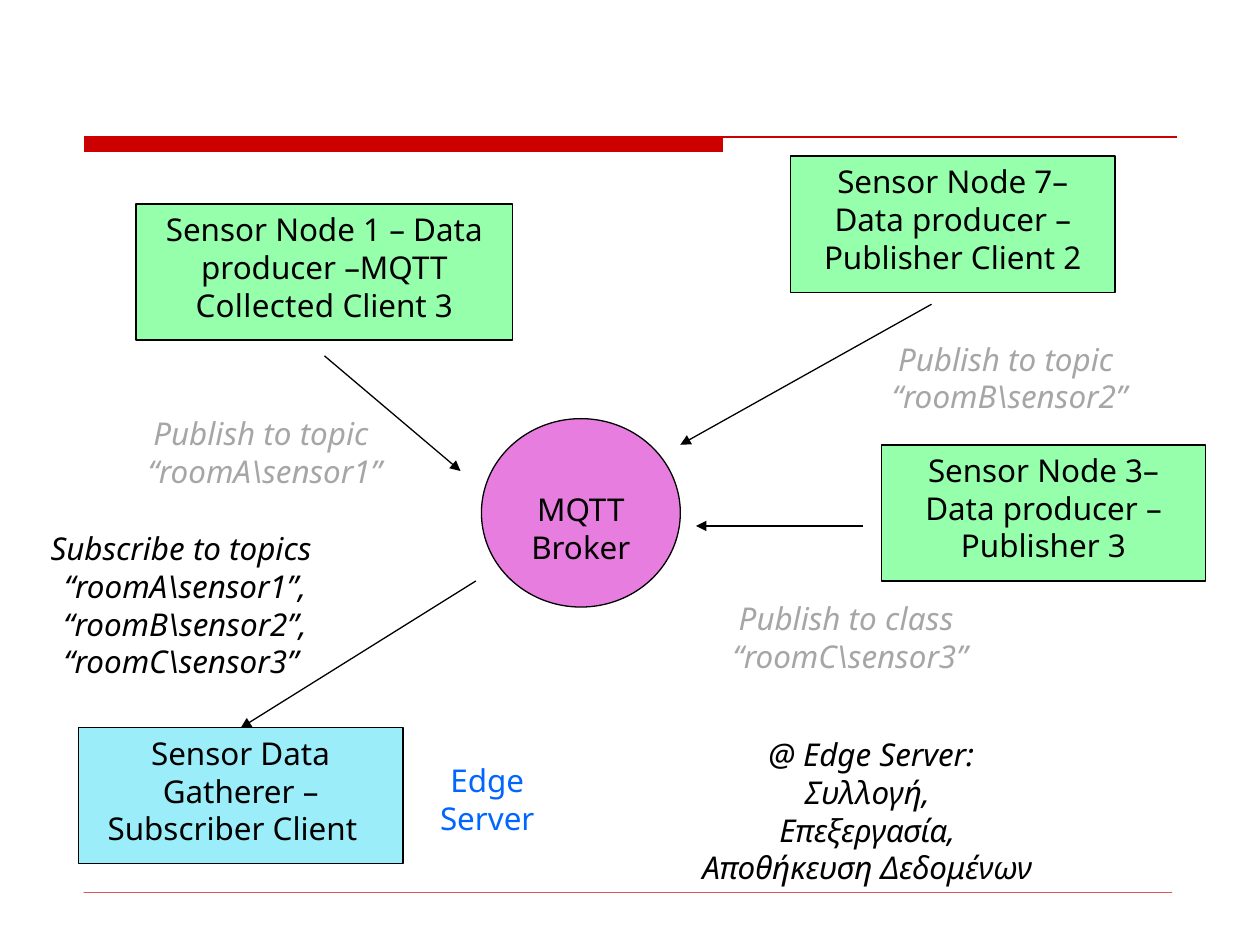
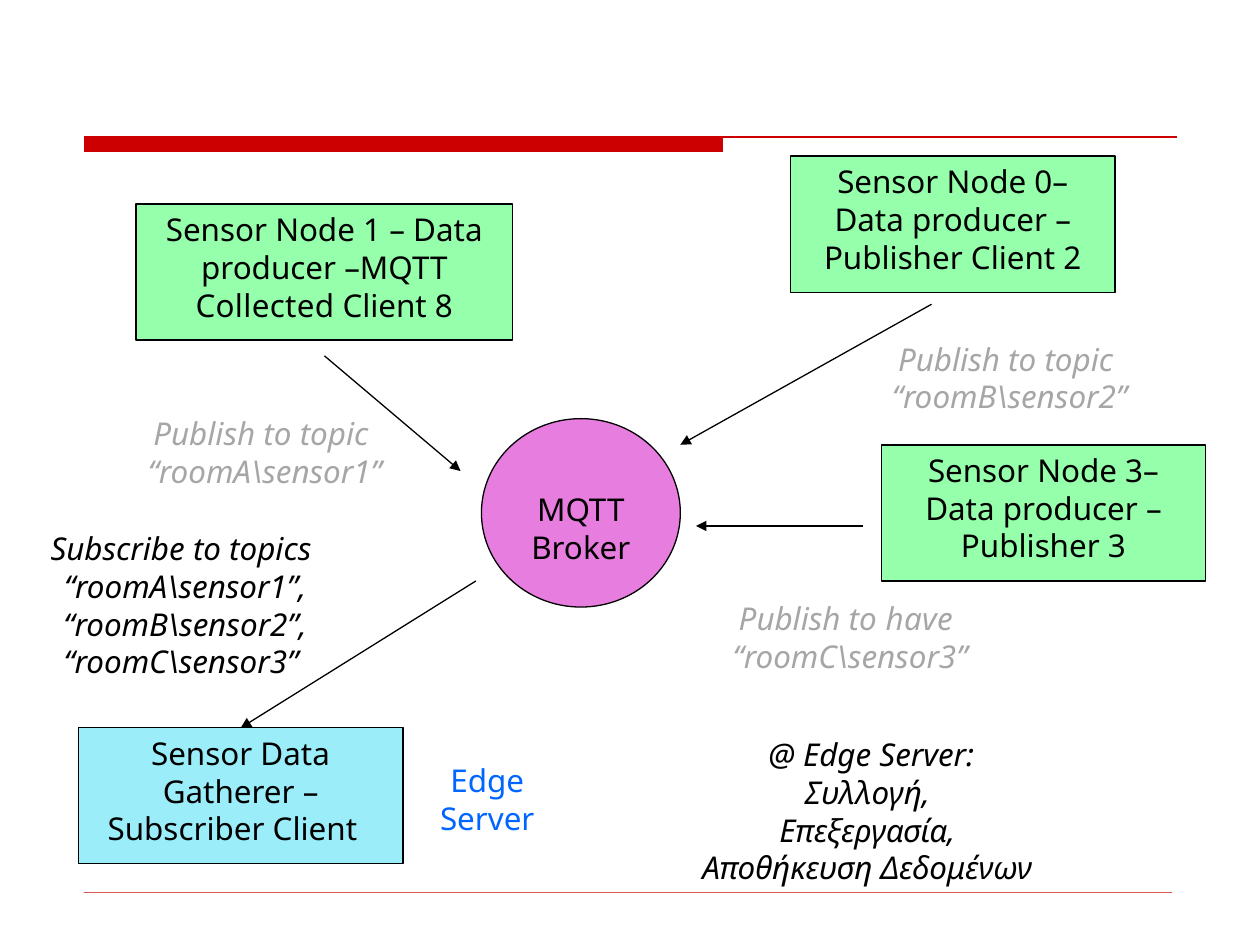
7–: 7– -> 0– (1051, 183)
Client 3: 3 -> 8 (444, 307)
class: class -> have (919, 620)
